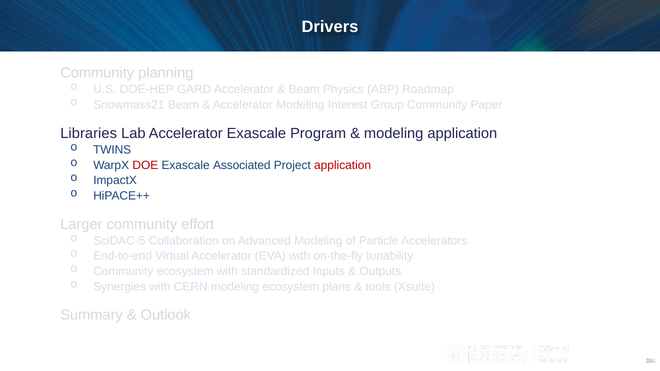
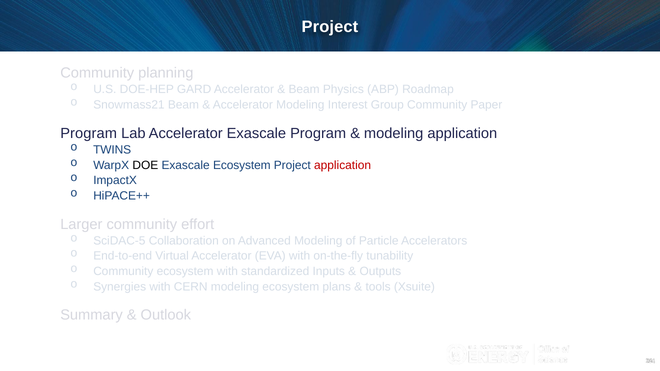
Drivers: Drivers -> Project (330, 27)
Libraries: Libraries -> Program (89, 133)
DOE colour: red -> black (145, 165)
Exascale Associated: Associated -> Ecosystem (242, 165)
